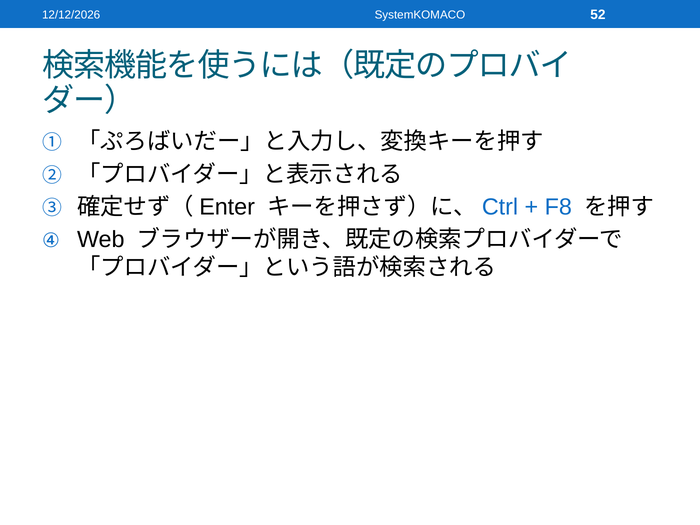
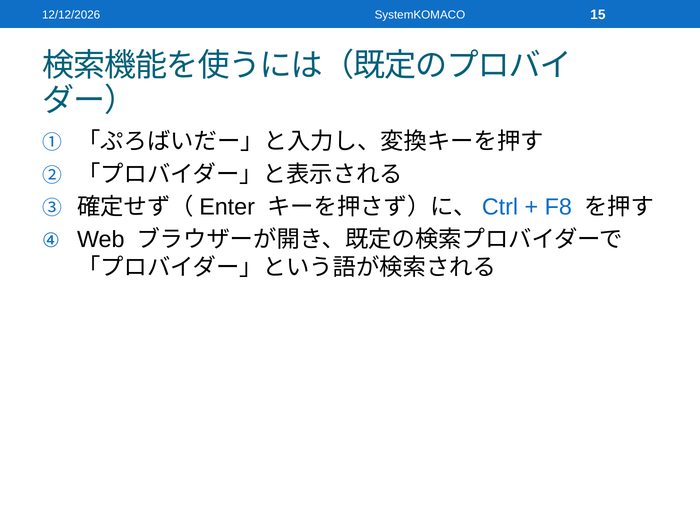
52: 52 -> 15 (598, 15)
